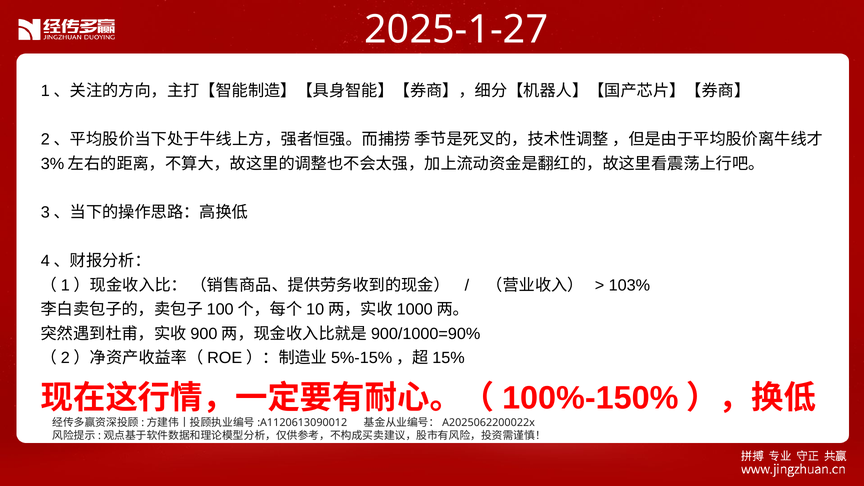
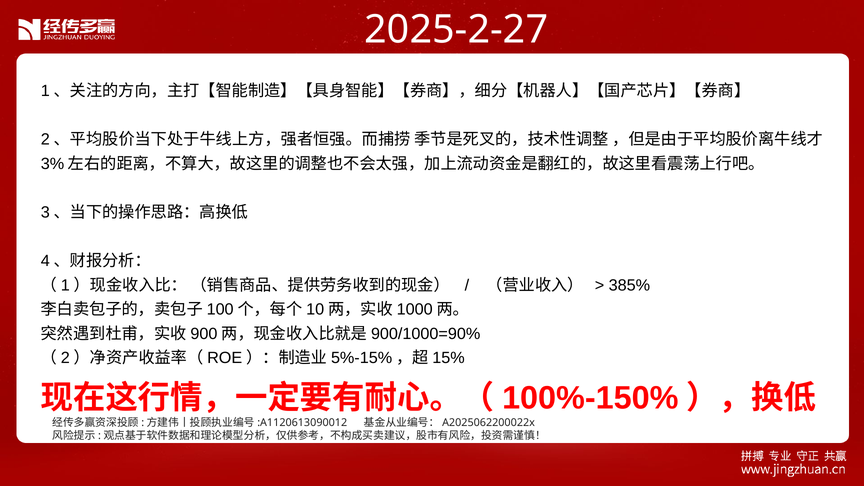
2025-1-27: 2025-1-27 -> 2025-2-27 (456, 30)
103%: 103% -> 385% (629, 285)
